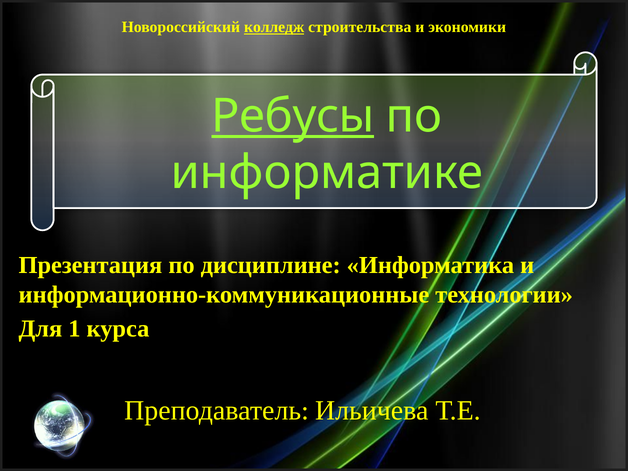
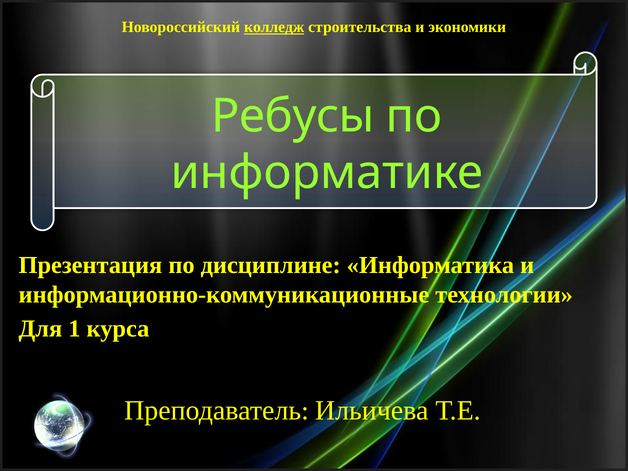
Ребусы underline: present -> none (293, 116)
